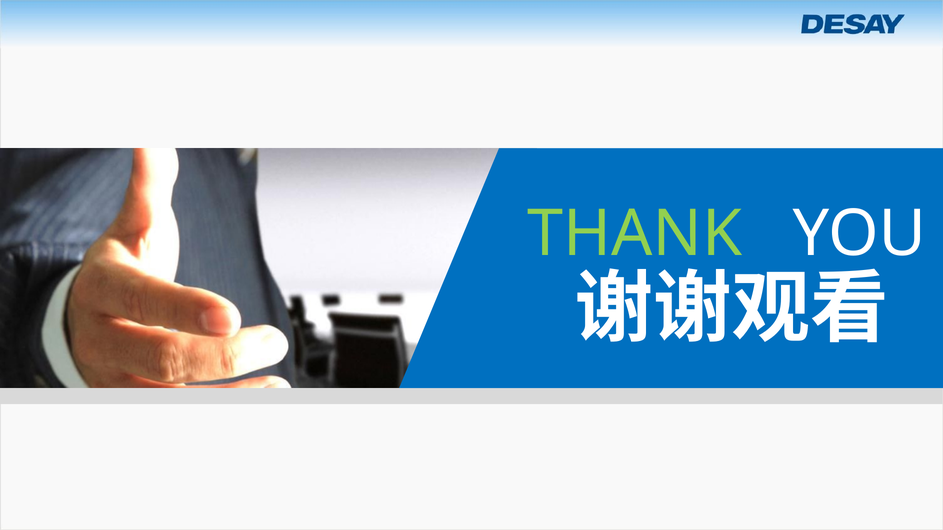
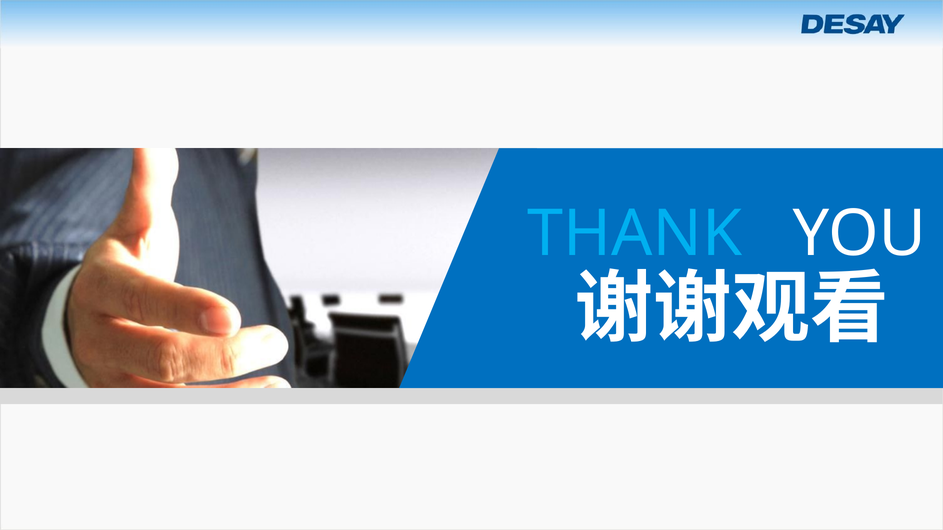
THANK colour: light green -> light blue (635, 234)
